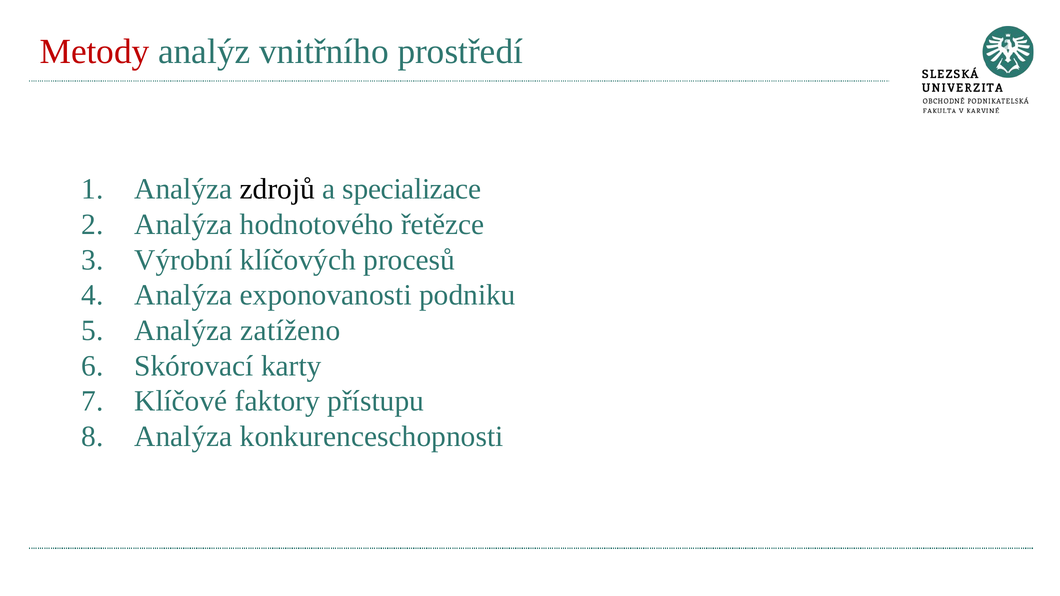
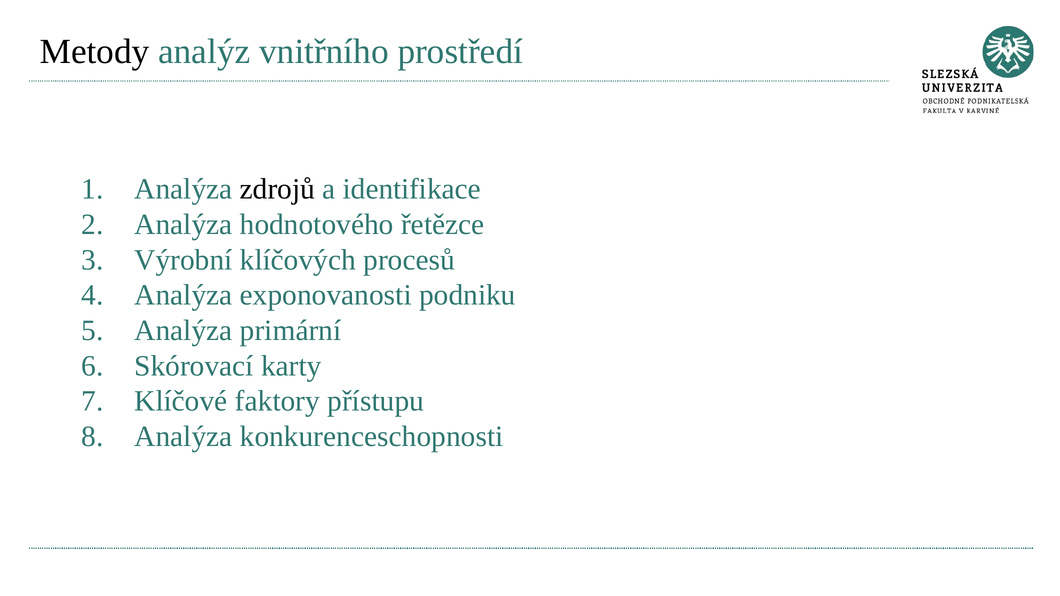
Metody colour: red -> black (95, 52)
specializace: specializace -> identifikace (412, 189)
zatíženo: zatíženo -> primární (291, 331)
